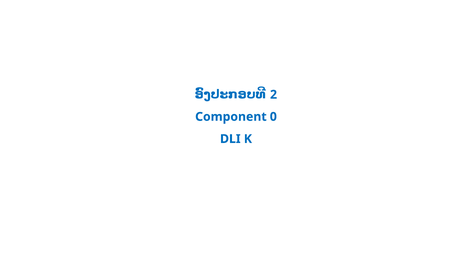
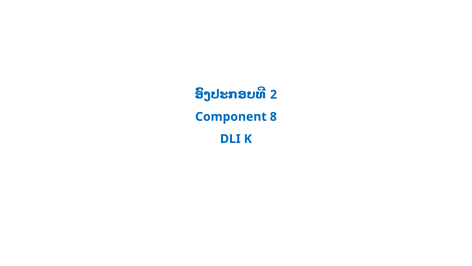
0: 0 -> 8 (273, 117)
